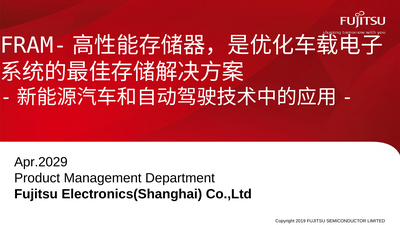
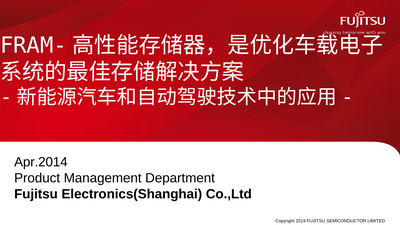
Apr.2029: Apr.2029 -> Apr.2014 (41, 162)
